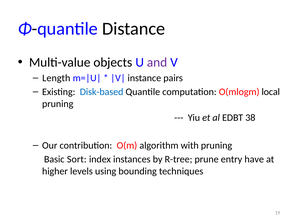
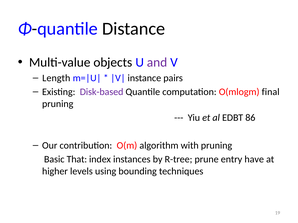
Disk-based colour: blue -> purple (102, 92)
local: local -> final (271, 92)
38: 38 -> 86 (250, 118)
Sort: Sort -> That (77, 160)
